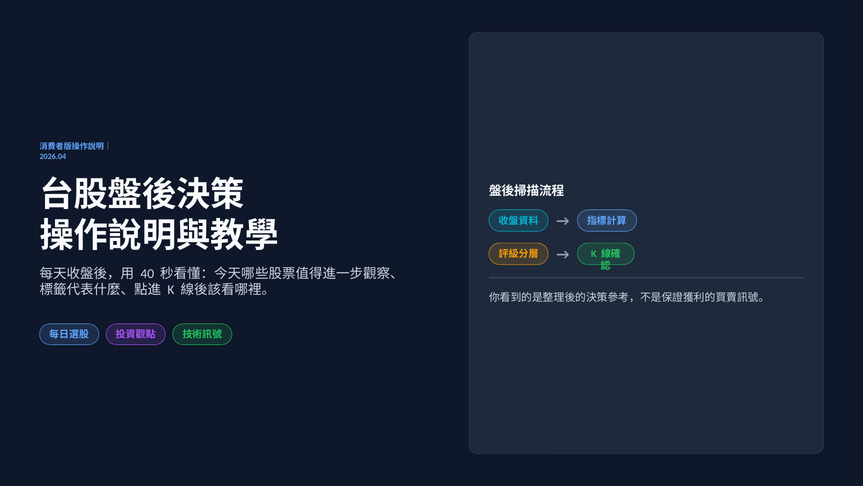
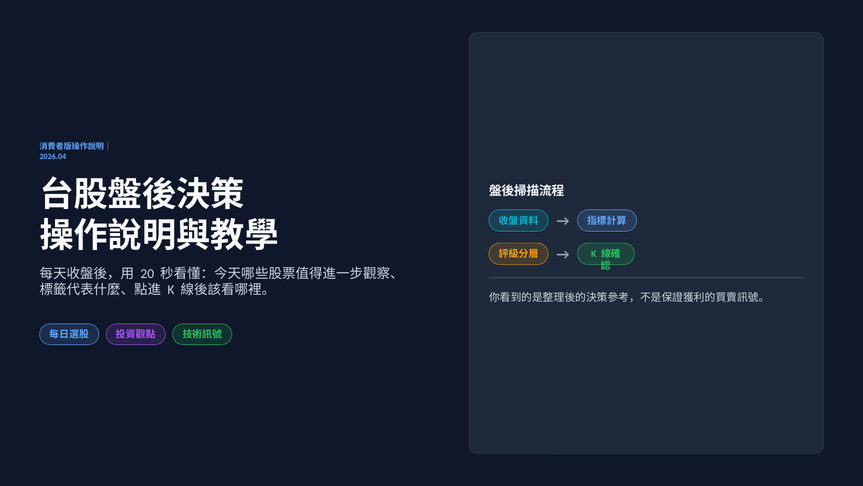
40: 40 -> 20 (147, 273)
